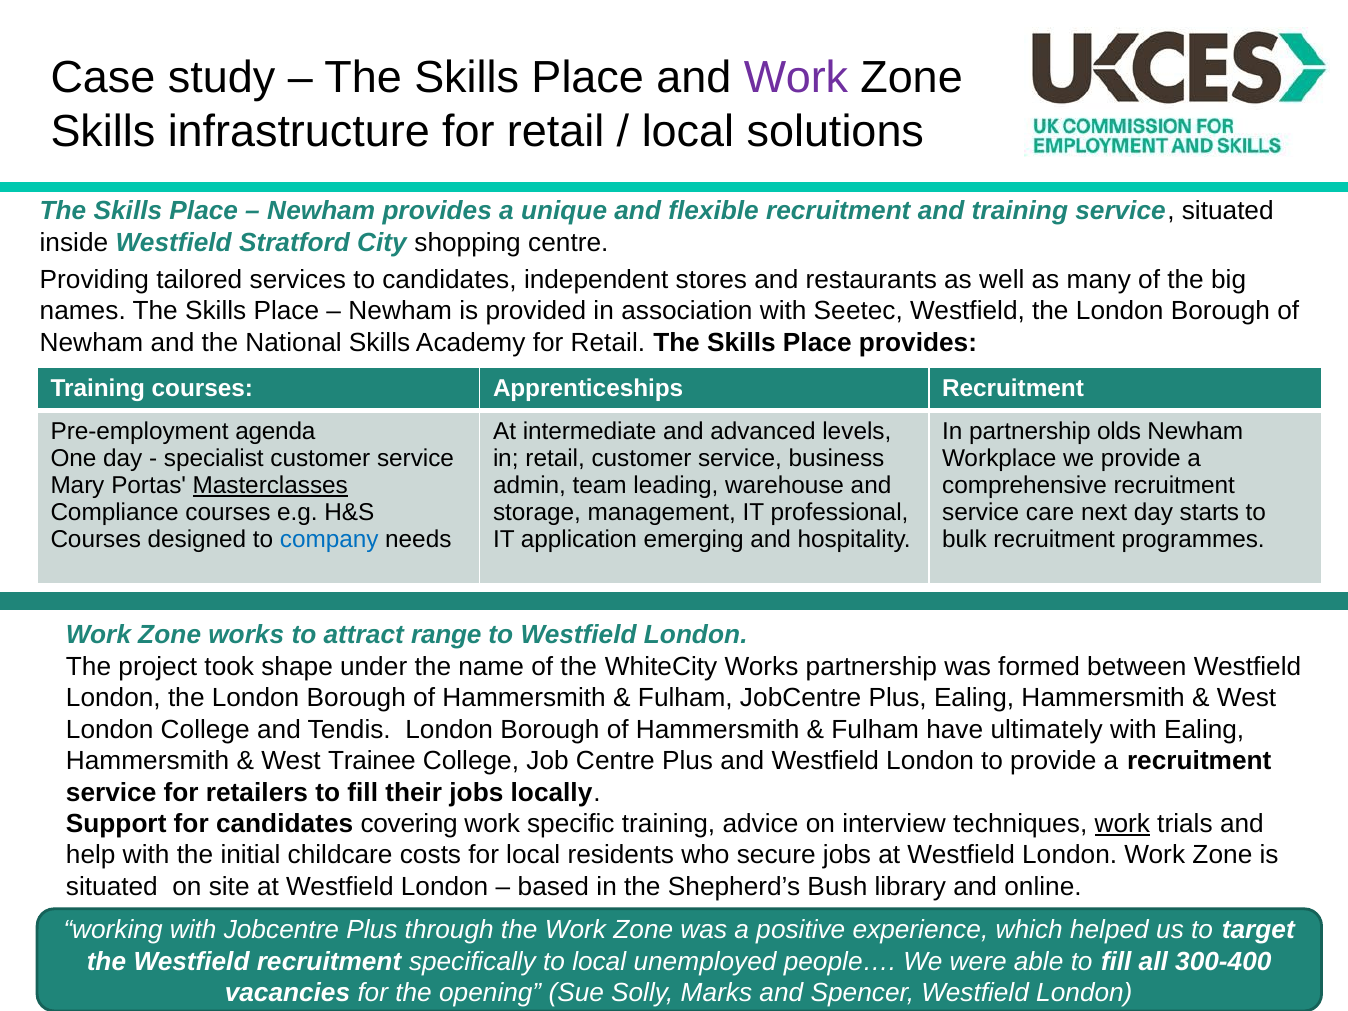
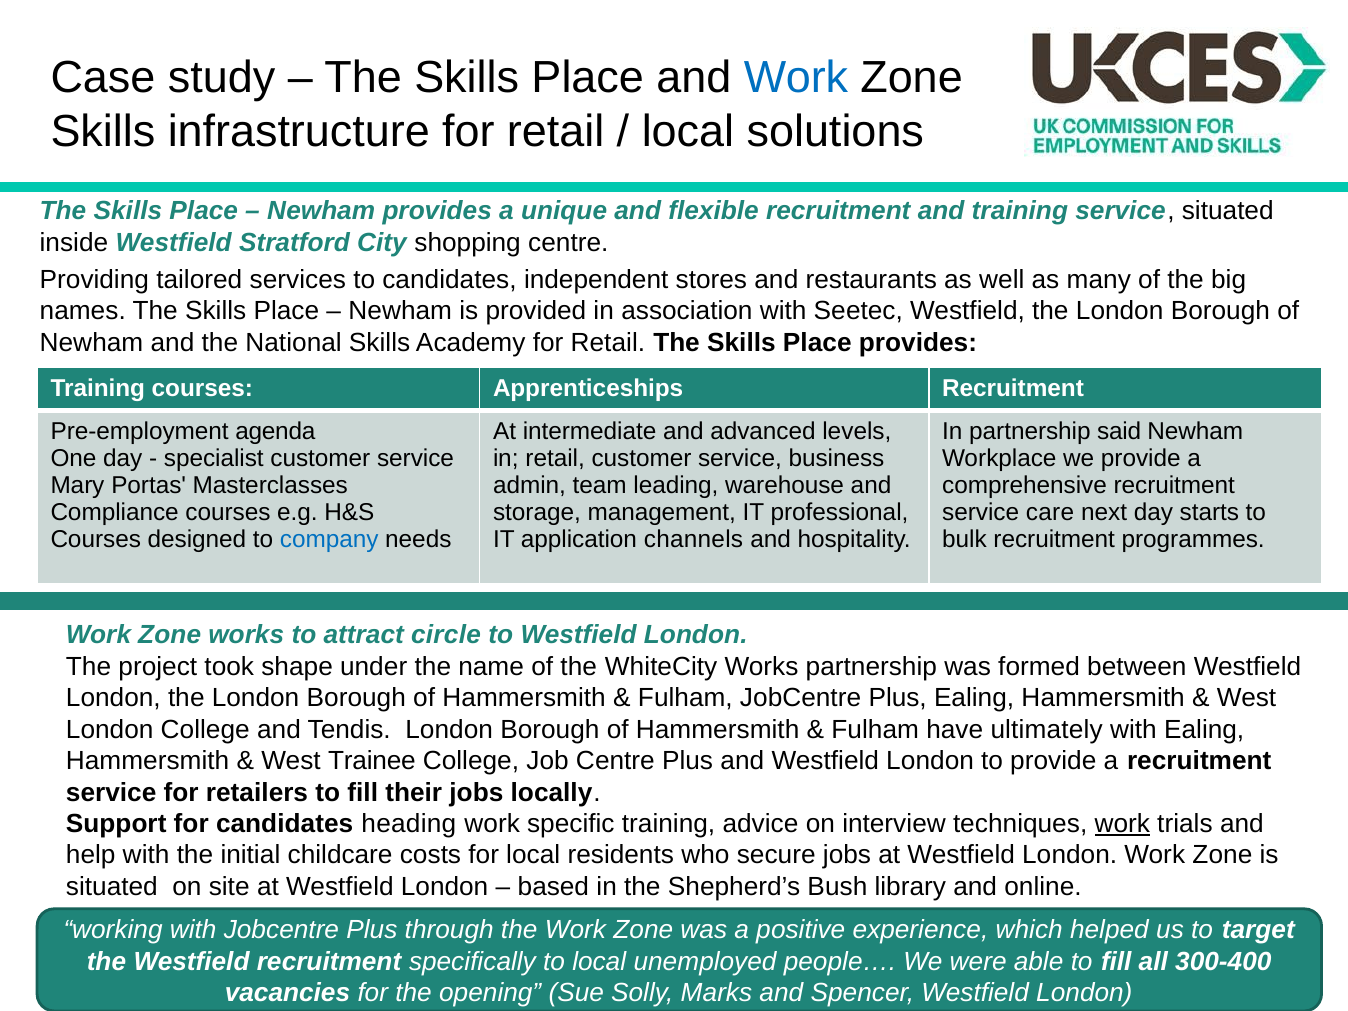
Work colour: purple -> blue (796, 78)
olds: olds -> said (1119, 431)
Masterclasses underline: present -> none (270, 485)
emerging: emerging -> channels (694, 540)
range: range -> circle (446, 635)
covering: covering -> heading (409, 824)
